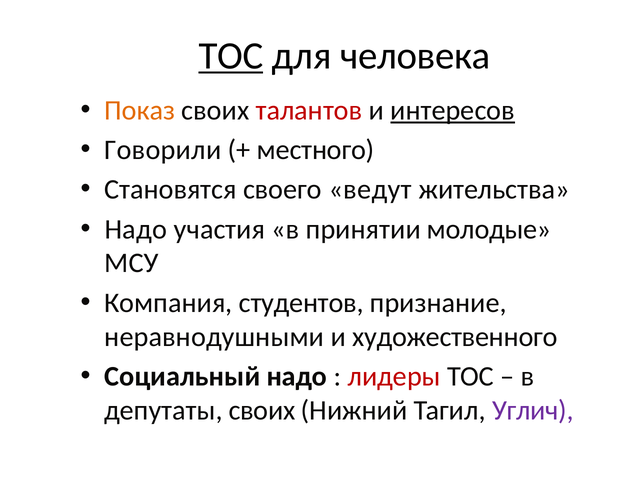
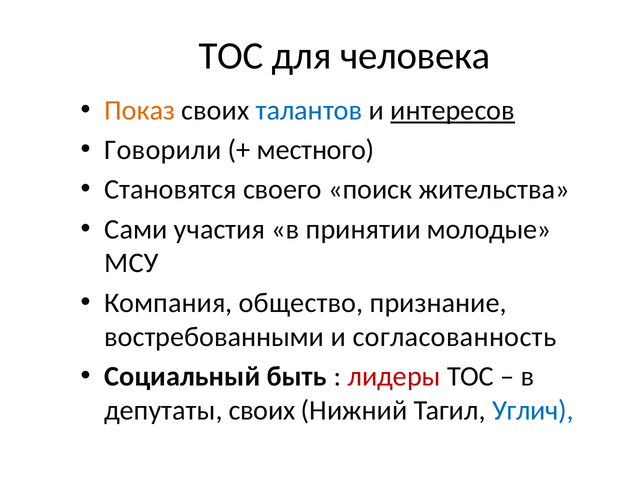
ТОС underline: present -> none (231, 56)
талантов colour: red -> blue (309, 110)
ведут: ведут -> поиск (370, 190)
Надо: Надо -> Сами (136, 229)
студентов: студентов -> общество (301, 303)
неравнодушными: неравнодушными -> востребованными (214, 337)
художественного: художественного -> согласованность (455, 337)
Социальный надо: надо -> быть (297, 376)
Углич colour: purple -> blue (533, 410)
